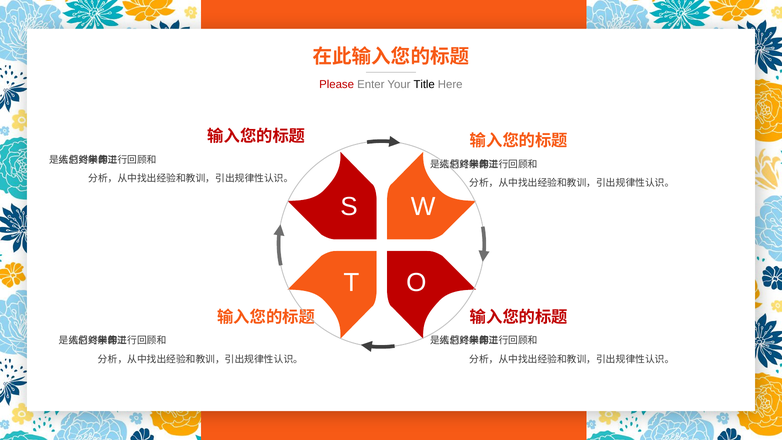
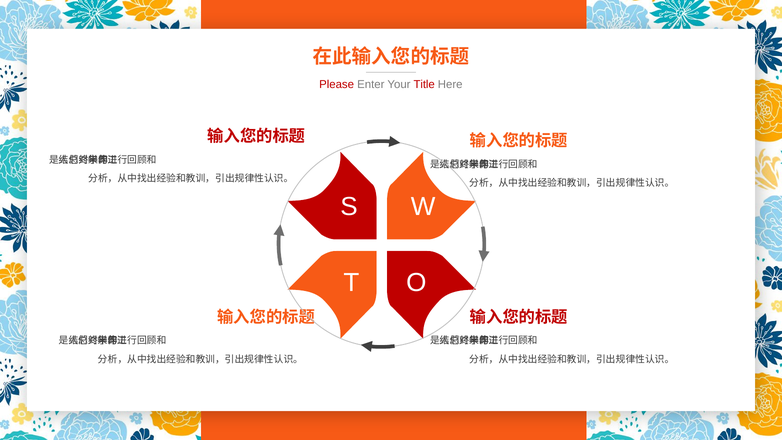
Title colour: black -> red (424, 85)
